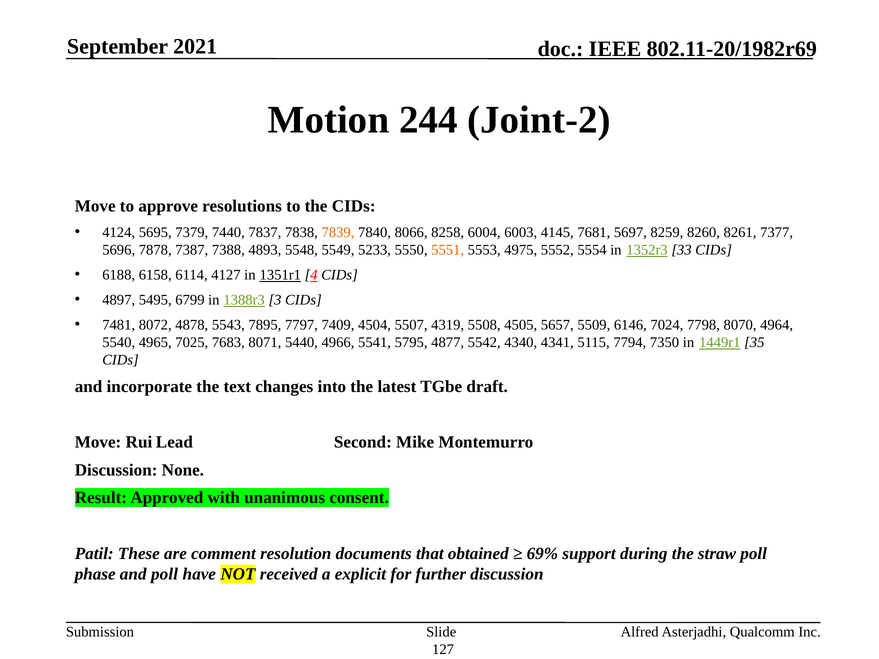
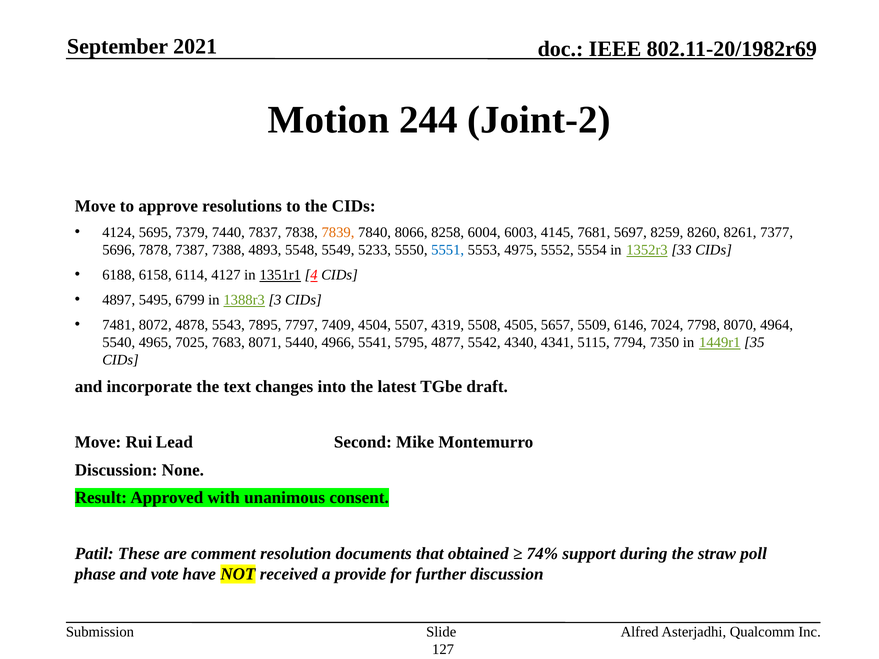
5551 colour: orange -> blue (448, 250)
69%: 69% -> 74% (542, 554)
and poll: poll -> vote (165, 574)
explicit: explicit -> provide (361, 574)
